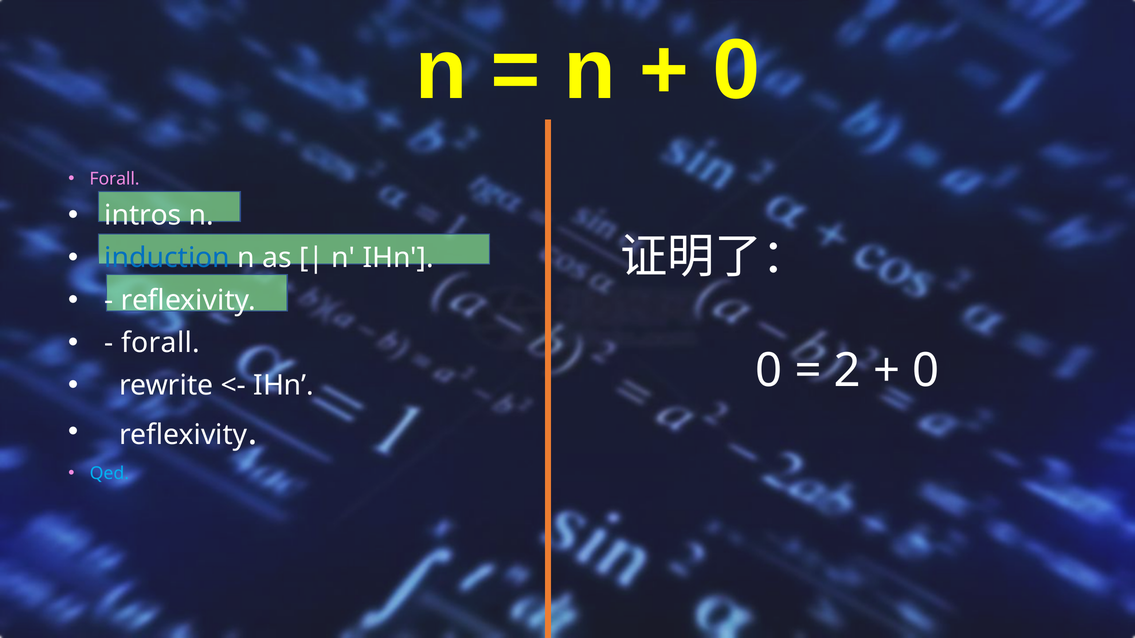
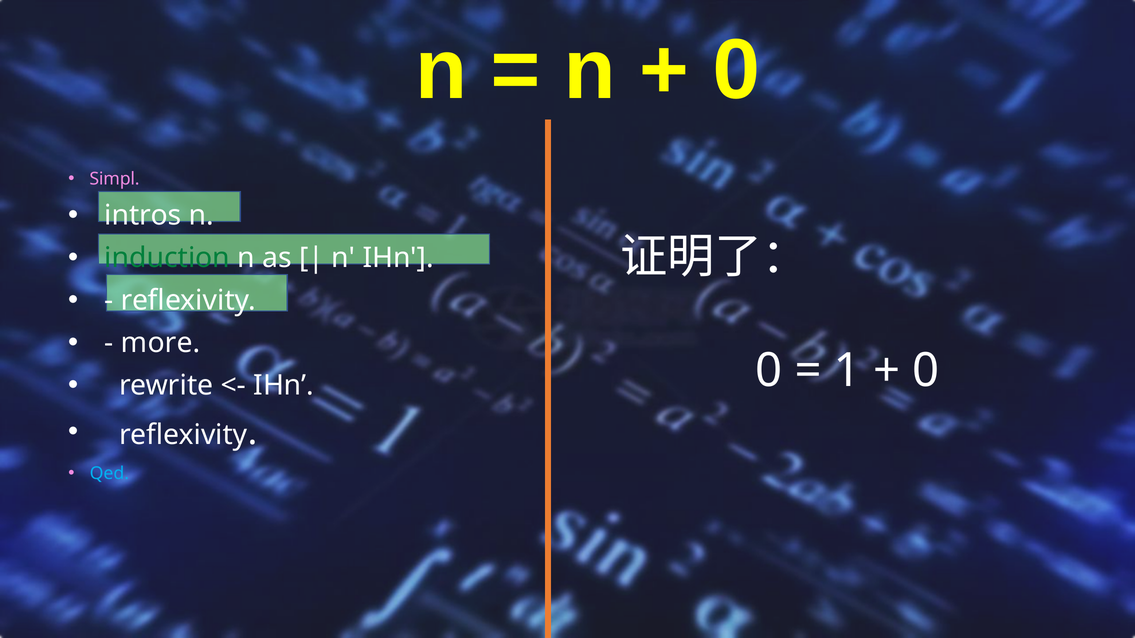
Forall: Forall -> Simpl (115, 179)
induction colour: blue -> green (167, 258)
forall: forall -> more (161, 343)
2: 2 -> 1 (847, 371)
